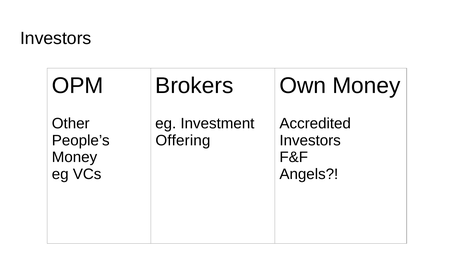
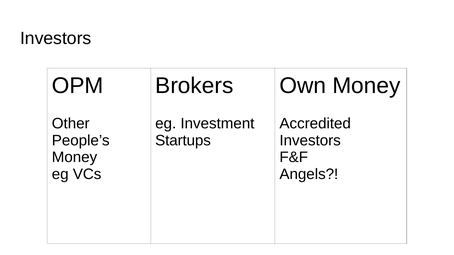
Offering: Offering -> Startups (183, 141)
